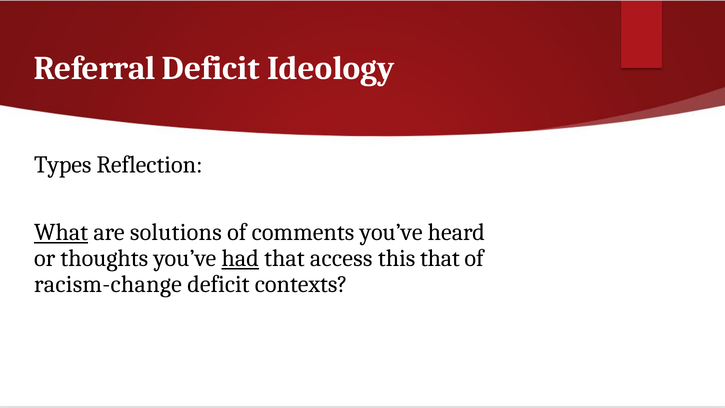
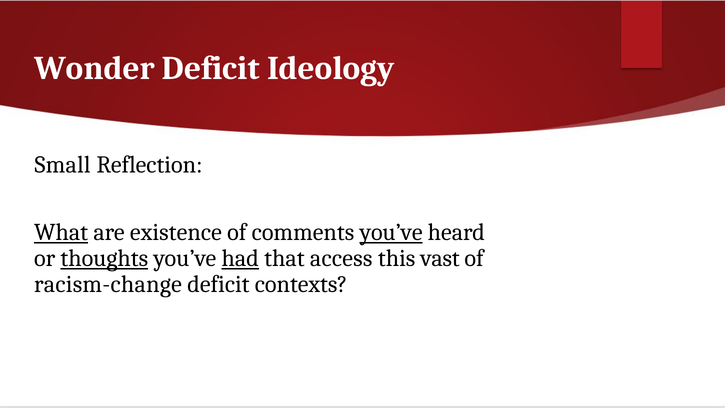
Referral: Referral -> Wonder (94, 68)
Types: Types -> Small (63, 165)
solutions: solutions -> existence (176, 232)
you’ve underline: none -> present (391, 232)
thoughts underline: none -> present (104, 258)
this that: that -> vast (440, 258)
